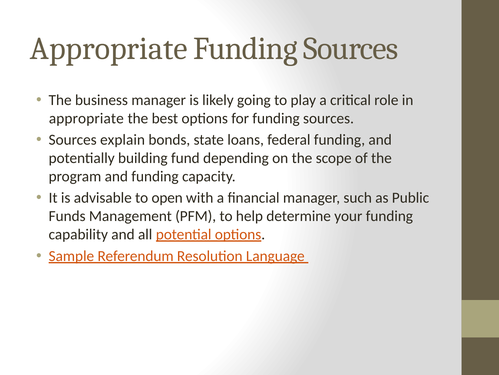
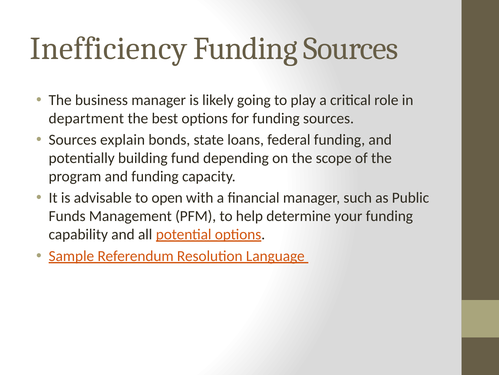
Appropriate: Appropriate -> Inefficiency (109, 48)
appropriate: appropriate -> department (86, 118)
